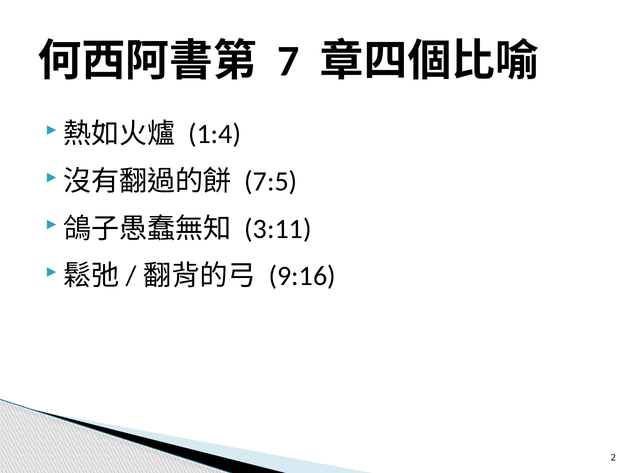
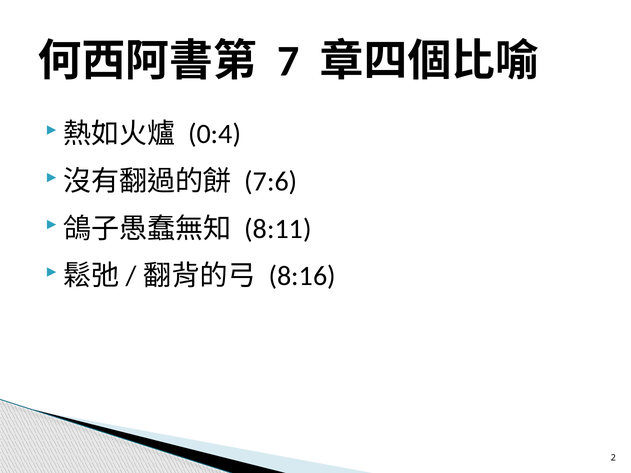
1:4: 1:4 -> 0:4 (215, 134)
7:5: 7:5 -> 7:6 (271, 182)
3:11: 3:11 -> 8:11 (278, 229)
9:16: 9:16 -> 8:16 (302, 276)
